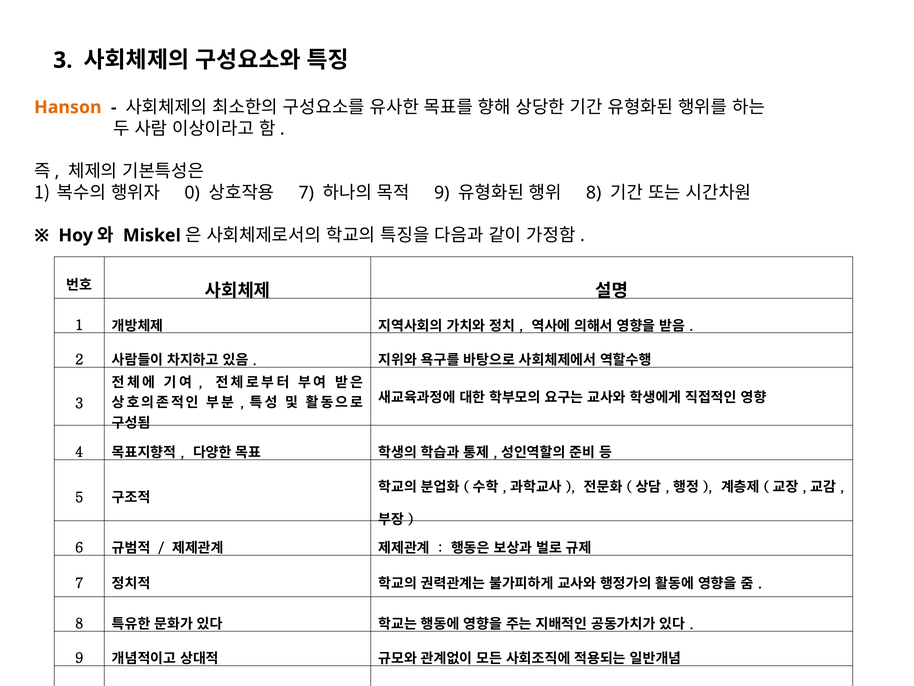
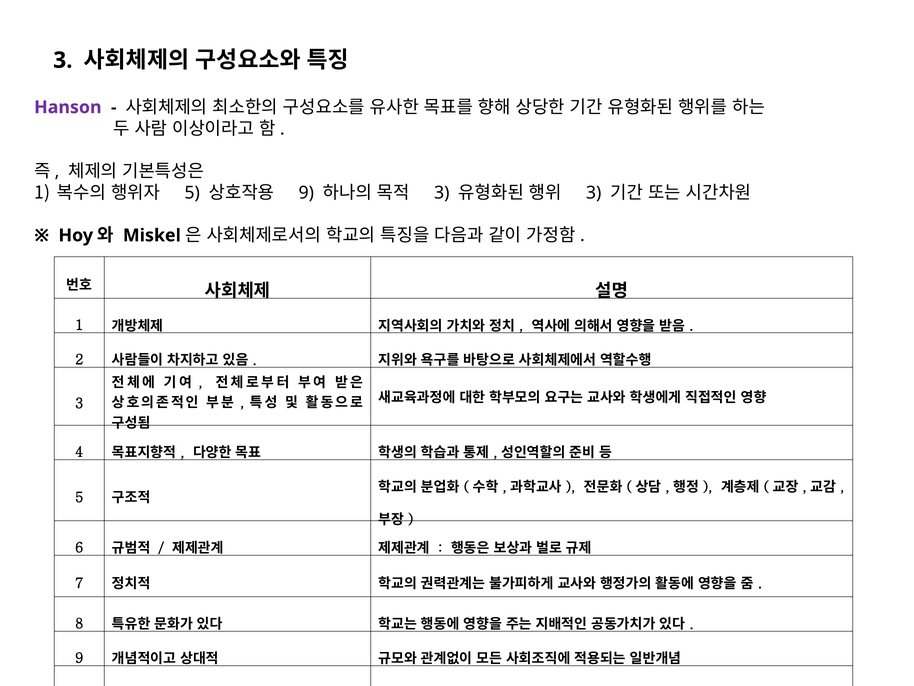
Hanson colour: orange -> purple (68, 107)
0: 0 -> 5 (192, 193)
7: 7 -> 9 (306, 193)
9: 9 -> 3 (442, 193)
8: 8 -> 3 (594, 193)
